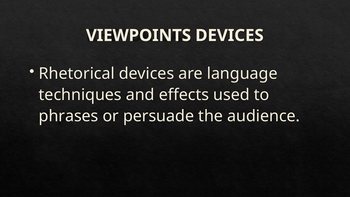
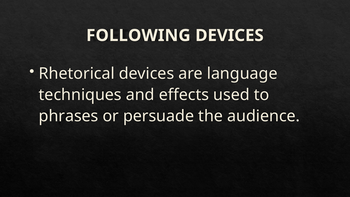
VIEWPOINTS: VIEWPOINTS -> FOLLOWING (138, 35)
